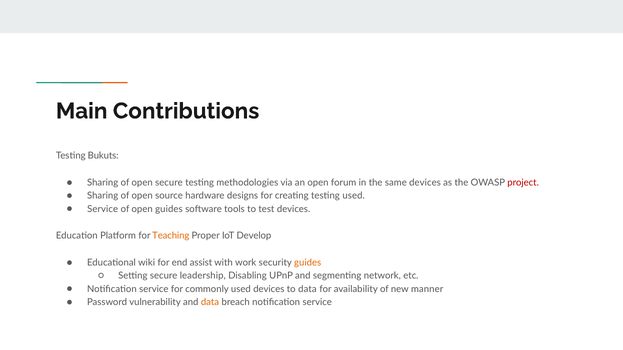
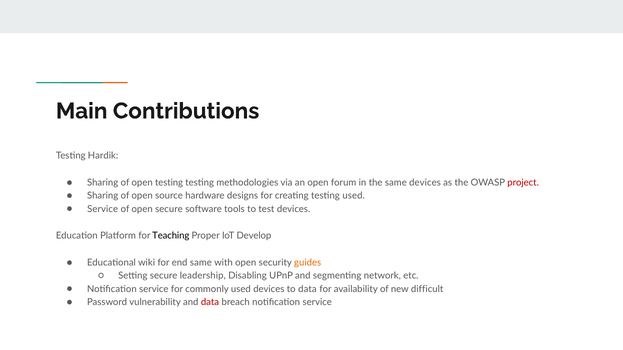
Bukuts: Bukuts -> Hardik (103, 156)
open secure: secure -> testing (169, 183)
open guides: guides -> secure (169, 209)
Teaching colour: orange -> black (171, 236)
end assist: assist -> same (201, 263)
with work: work -> open (246, 263)
manner: manner -> difficult (427, 289)
data colour: orange -> red (210, 302)
